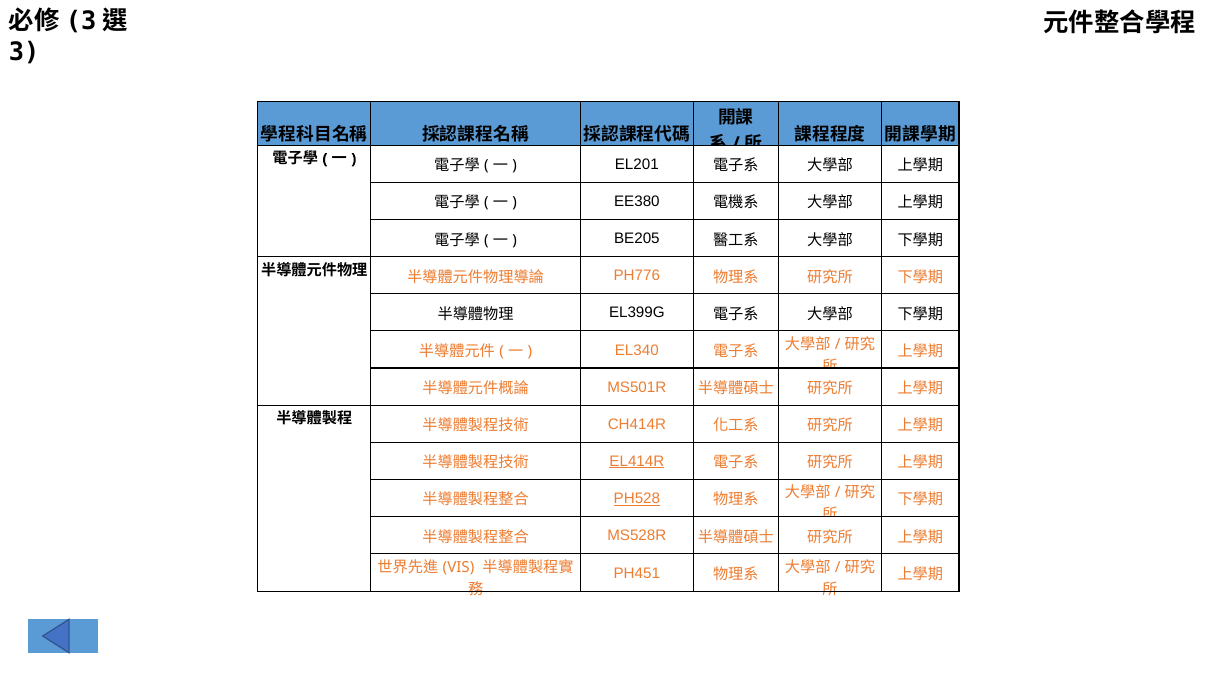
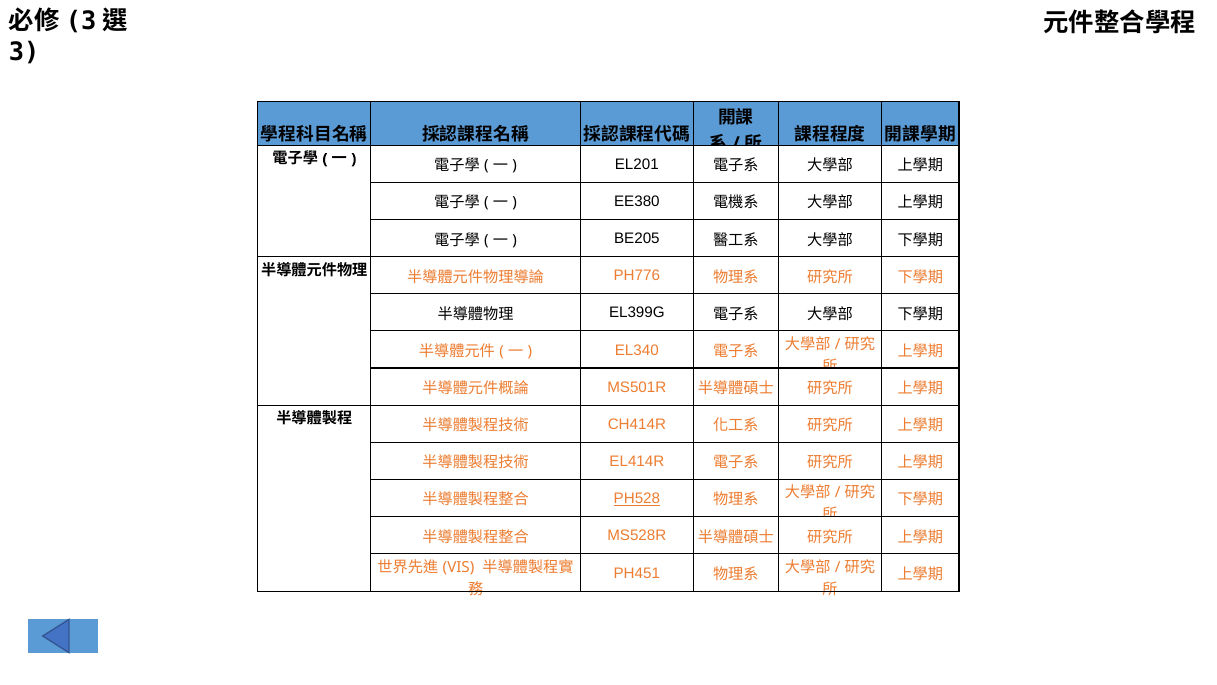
EL414R underline: present -> none (637, 461)
